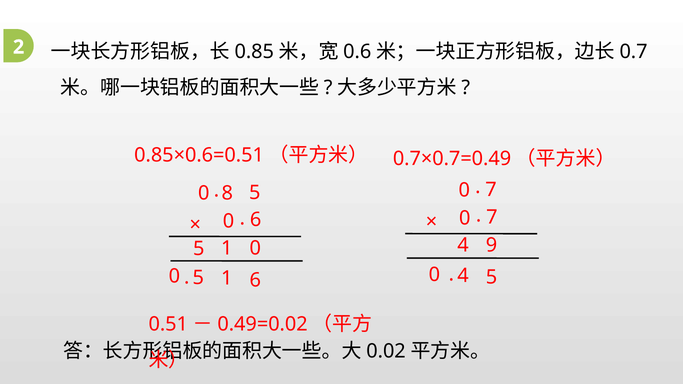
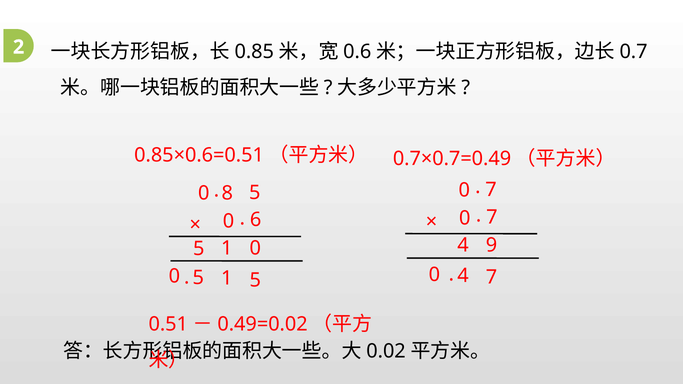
0 5: 5 -> 7 (492, 277)
6: 6 -> 5 (255, 280)
